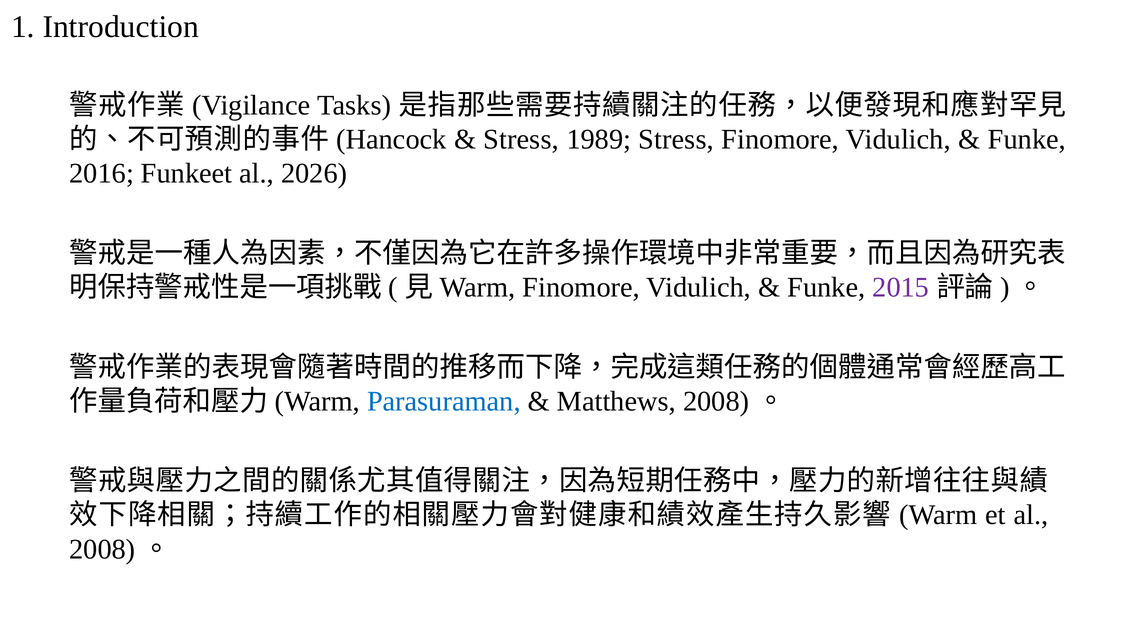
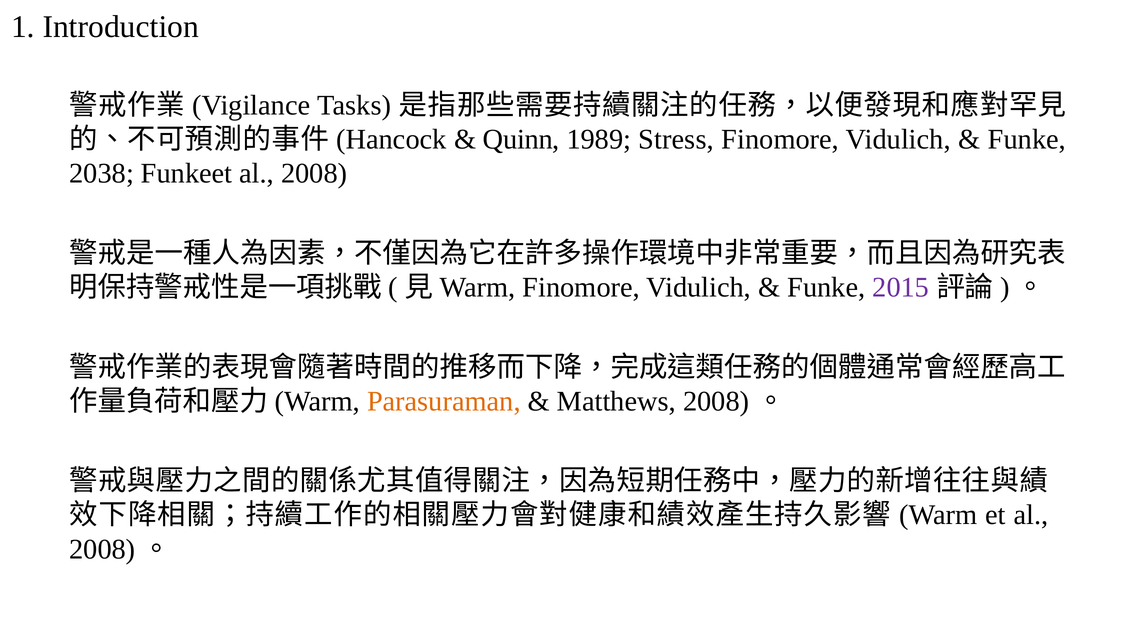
Stress: Stress -> Quinn (521, 139)
2016: 2016 -> 2038 (102, 173)
al 2026: 2026 -> 2008 (314, 173)
Parasuraman colour: blue -> orange (444, 401)
